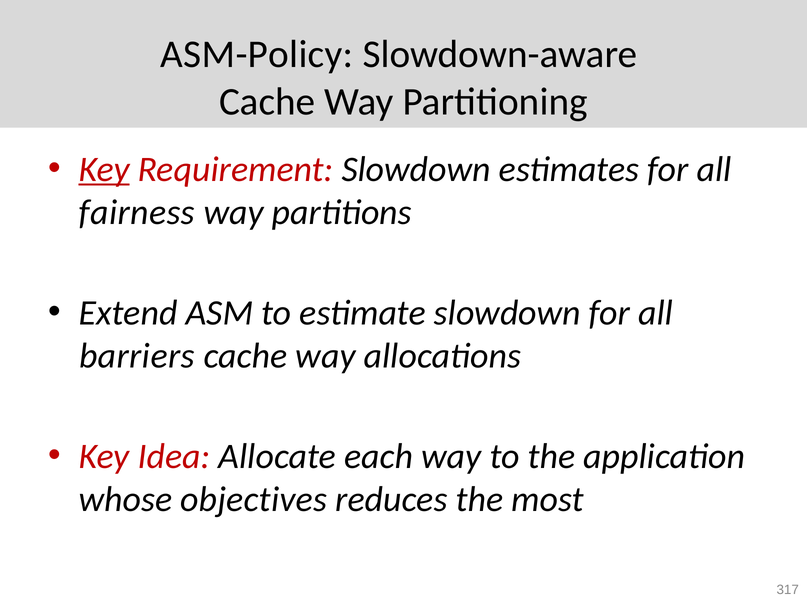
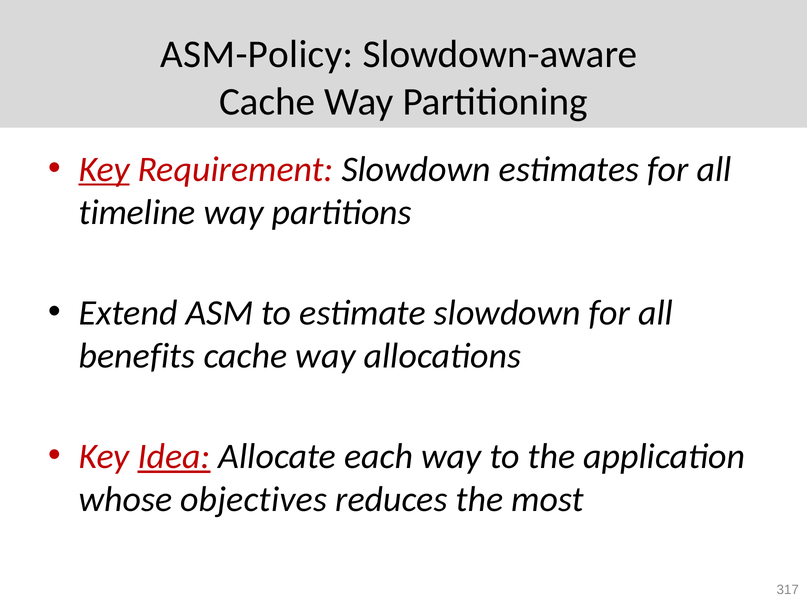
fairness: fairness -> timeline (137, 212)
barriers: barriers -> benefits (137, 356)
Idea underline: none -> present (174, 457)
